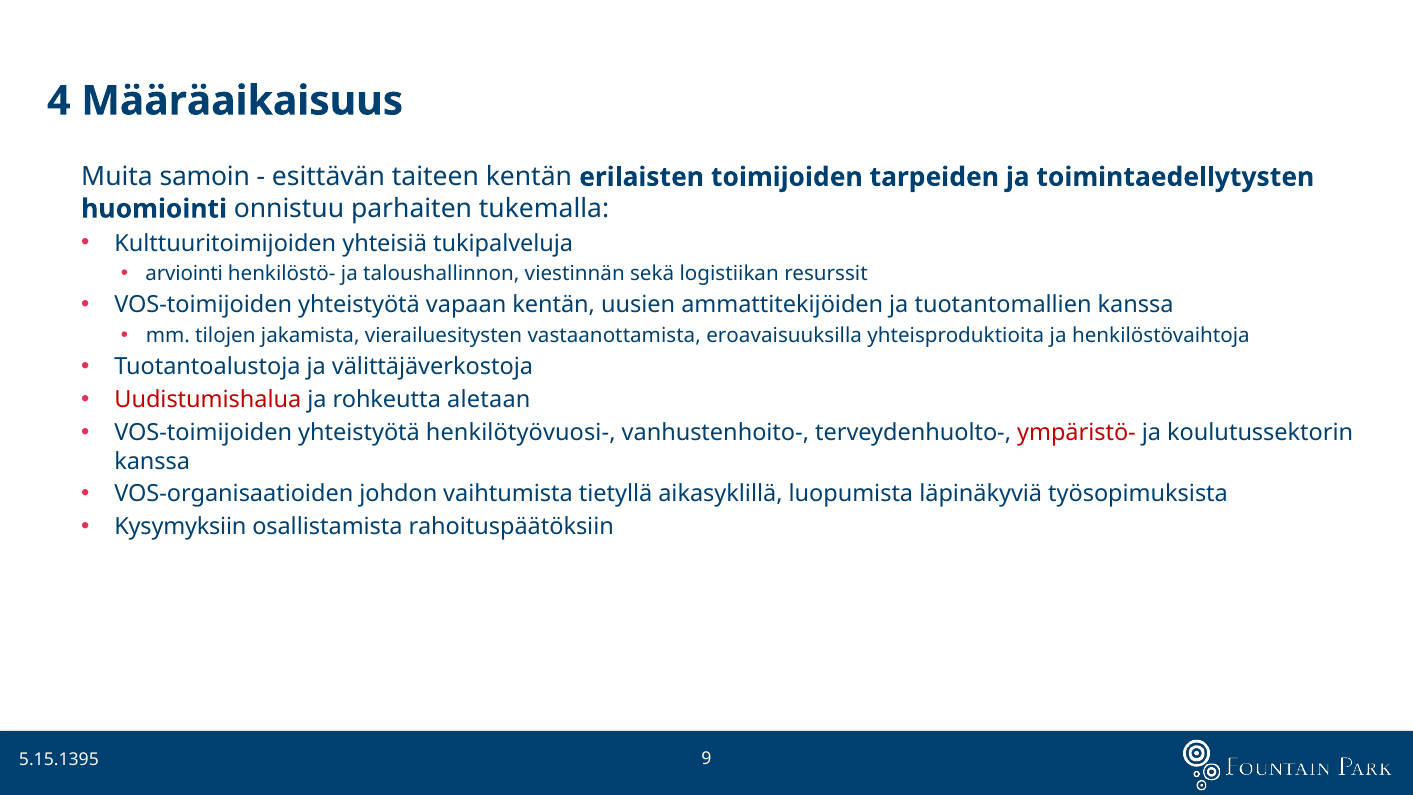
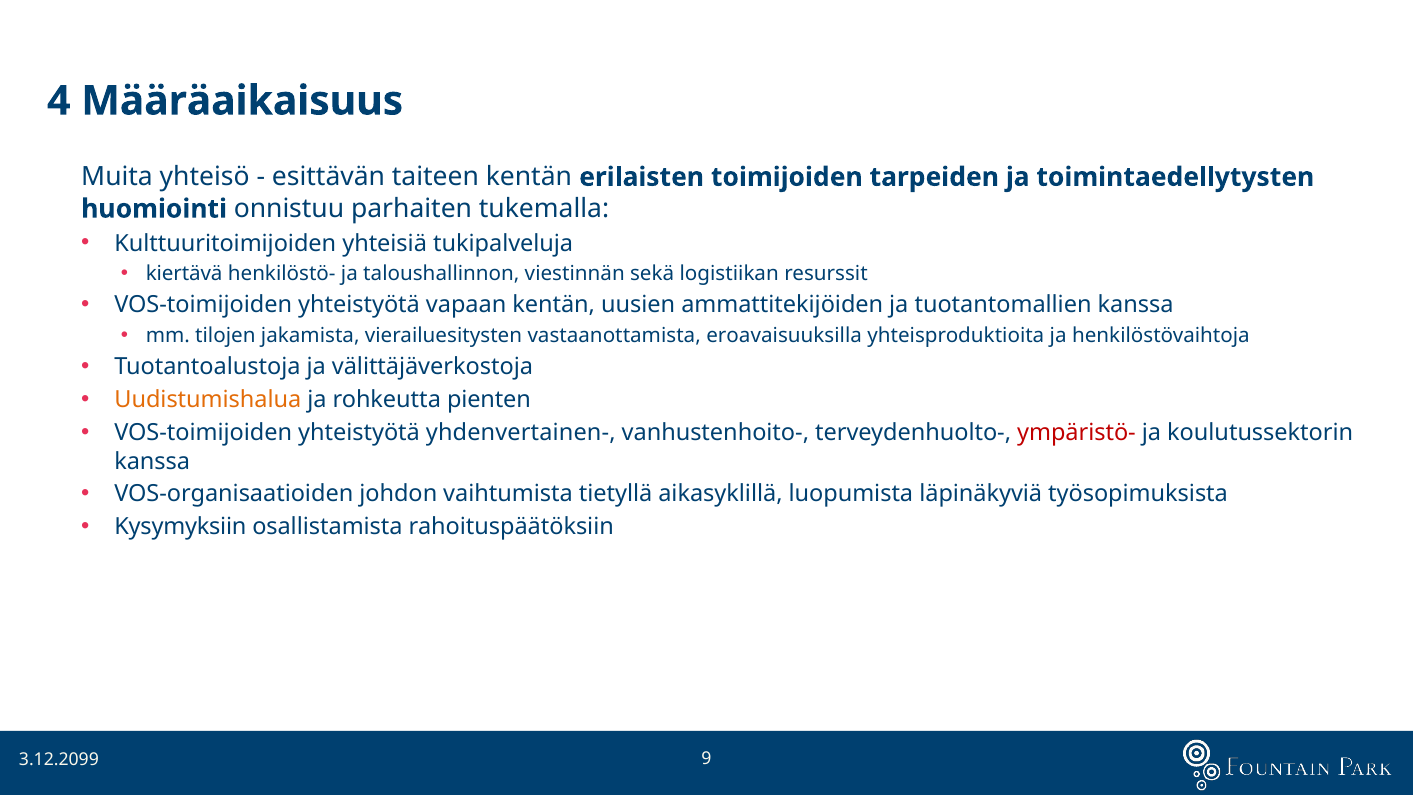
samoin: samoin -> yhteisö (205, 177)
arviointi: arviointi -> kiertävä (184, 274)
Uudistumishalua colour: red -> orange (208, 400)
aletaan: aletaan -> pienten (489, 400)
henkilötyövuosi-: henkilötyövuosi- -> yhdenvertainen- (521, 433)
5.15.1395: 5.15.1395 -> 3.12.2099 (59, 760)
